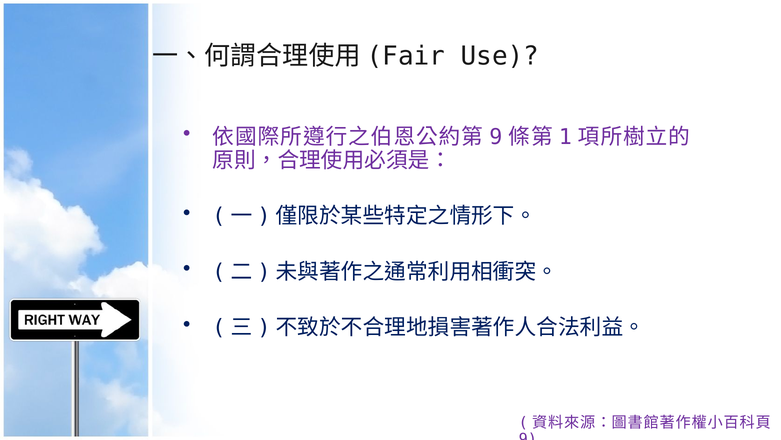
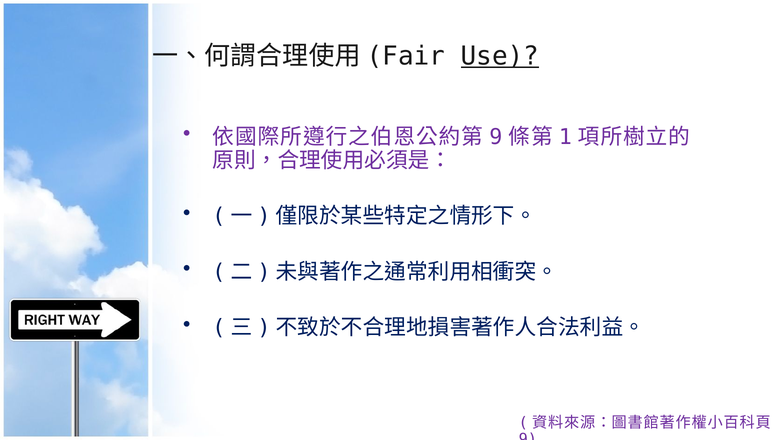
Use underline: none -> present (500, 56)
